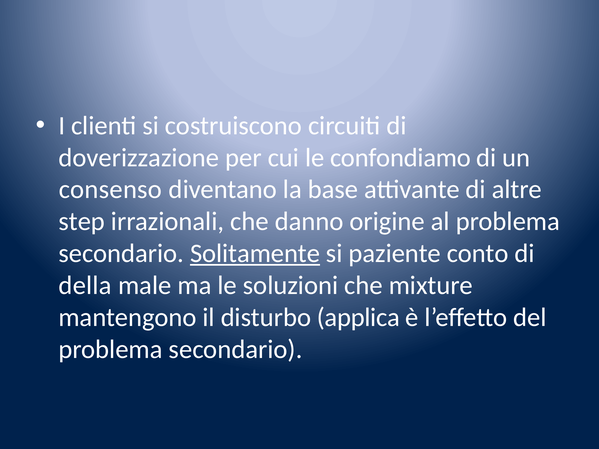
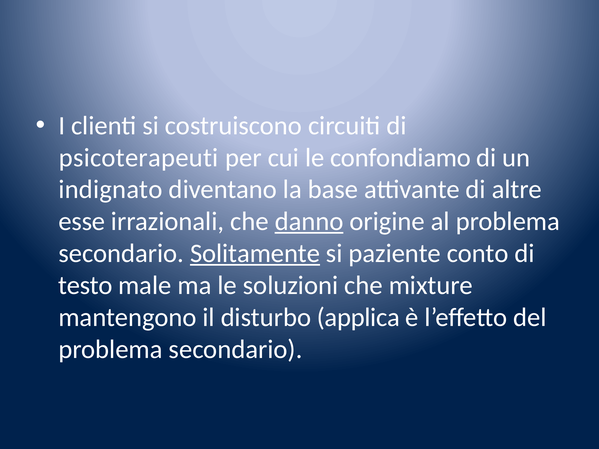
doverizzazione: doverizzazione -> psicoterapeuti (139, 158)
consenso: consenso -> indignato (110, 190)
step: step -> esse (82, 222)
danno underline: none -> present (309, 222)
della: della -> testo (85, 286)
